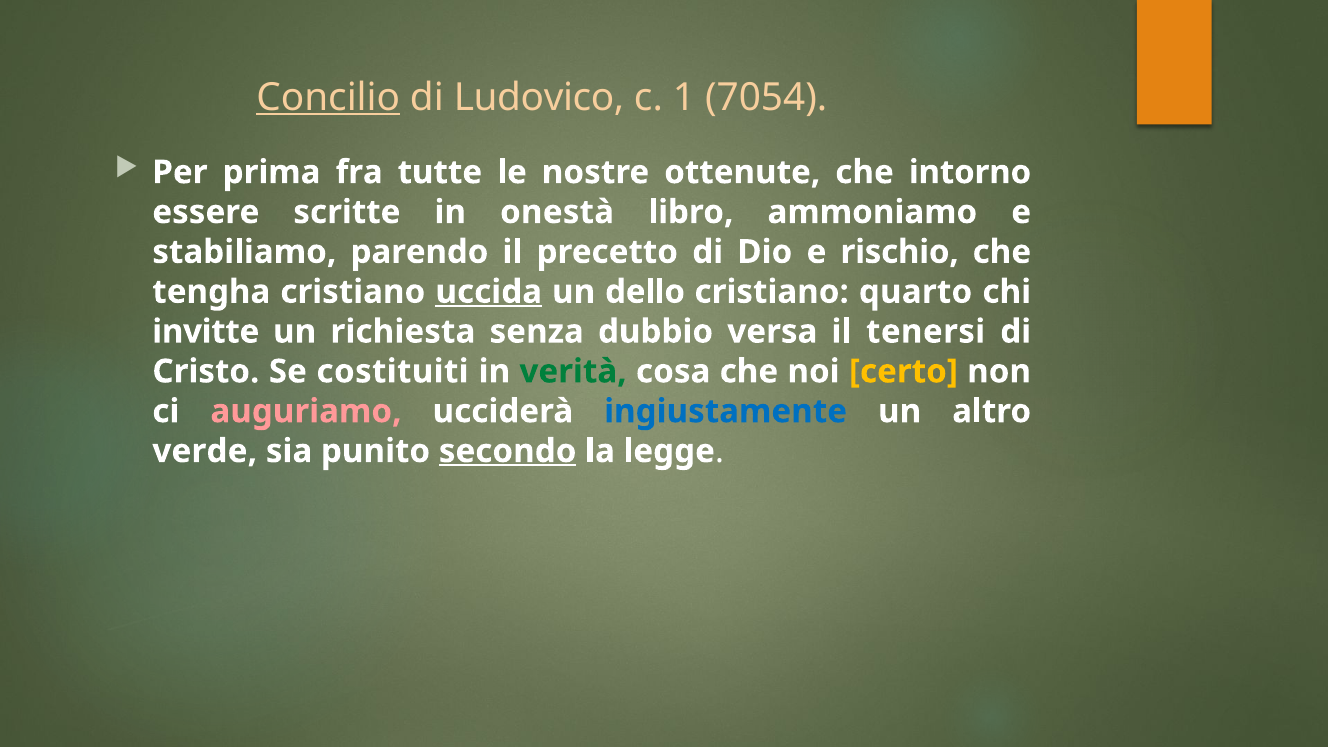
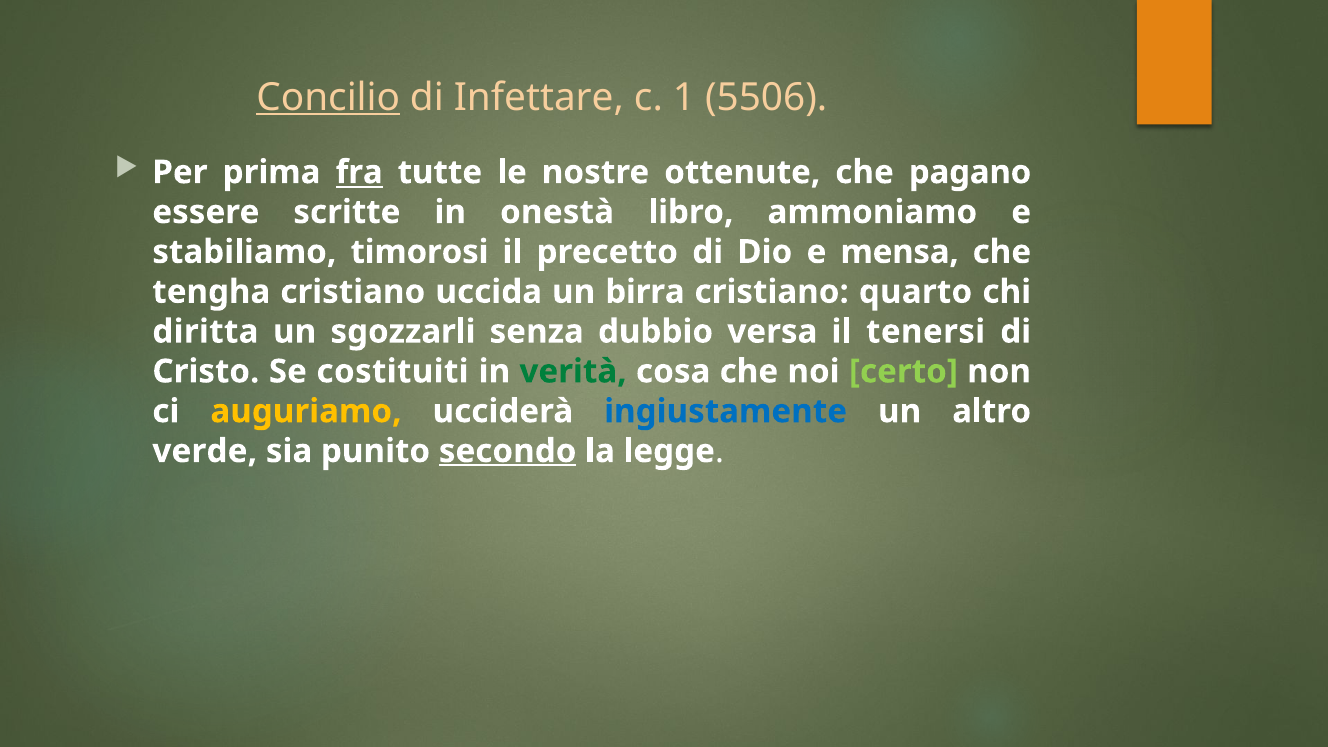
Ludovico: Ludovico -> Infettare (539, 97)
7054: 7054 -> 5506 (766, 97)
fra underline: none -> present (359, 172)
intorno: intorno -> pagano (970, 172)
parendo: parendo -> timorosi (420, 252)
rischio: rischio -> mensa (900, 252)
uccida underline: present -> none (489, 292)
dello: dello -> birra (645, 292)
invitte: invitte -> diritta (205, 332)
richiesta: richiesta -> sgozzarli (403, 332)
certo colour: yellow -> light green (903, 371)
auguriamo colour: pink -> yellow (306, 411)
